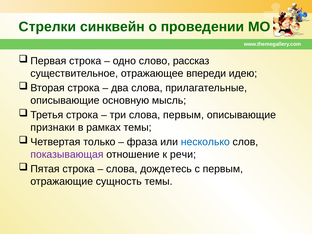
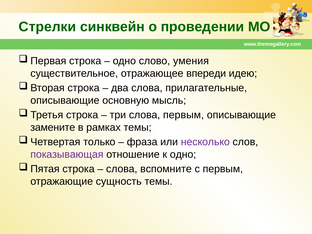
рассказ: рассказ -> умения (191, 61)
признаки: признаки -> замените (53, 127)
несколько colour: blue -> purple (205, 142)
к речи: речи -> одно (183, 154)
дождетесь: дождетесь -> вспомните (166, 169)
